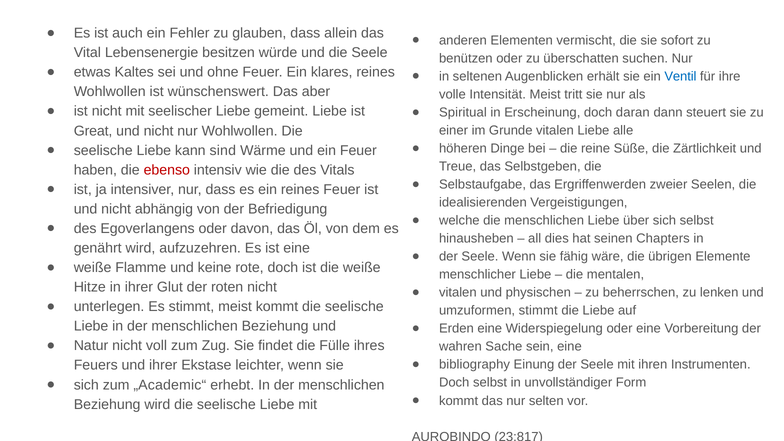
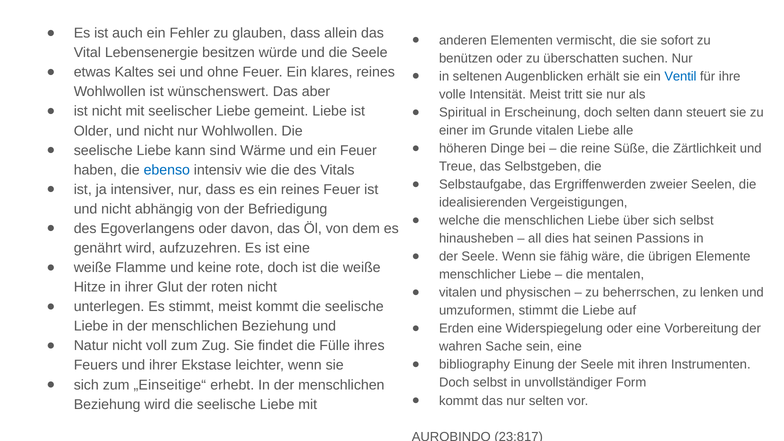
doch daran: daran -> selten (633, 112)
Great: Great -> Older (93, 131)
ebenso colour: red -> blue (167, 170)
Chapters: Chapters -> Passions (663, 238)
„Academic“: „Academic“ -> „Einseitige“ (170, 385)
